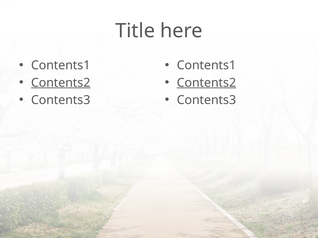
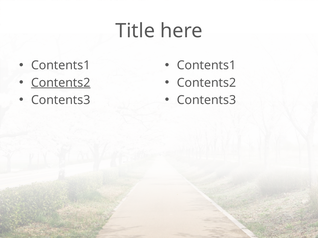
Contents2 underline: present -> none (206, 83)
